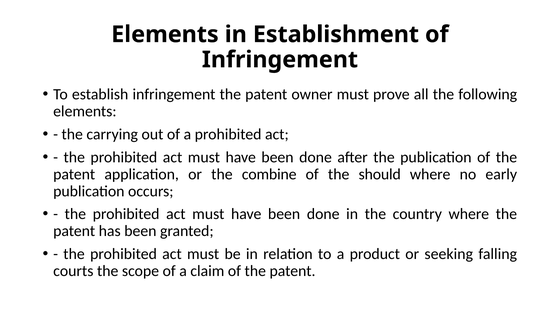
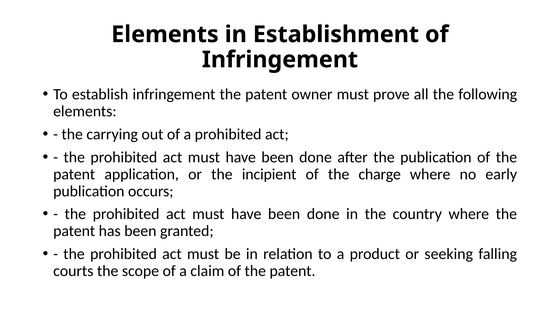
combine: combine -> incipient (269, 174)
should: should -> charge (380, 174)
